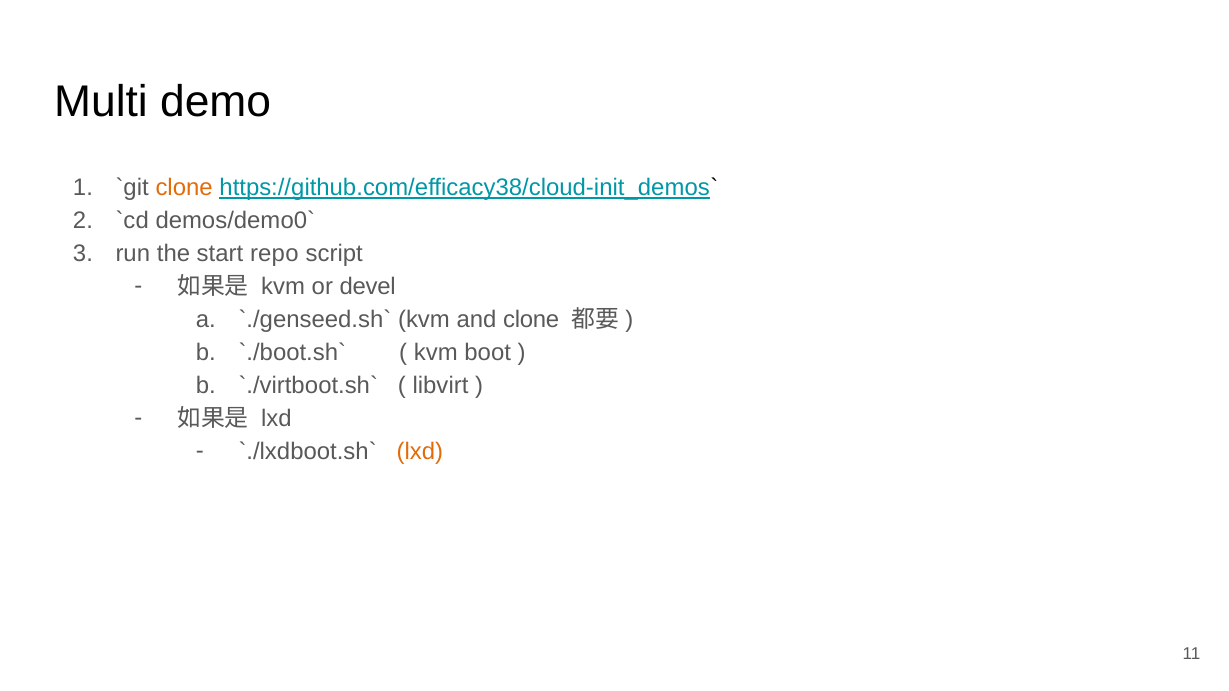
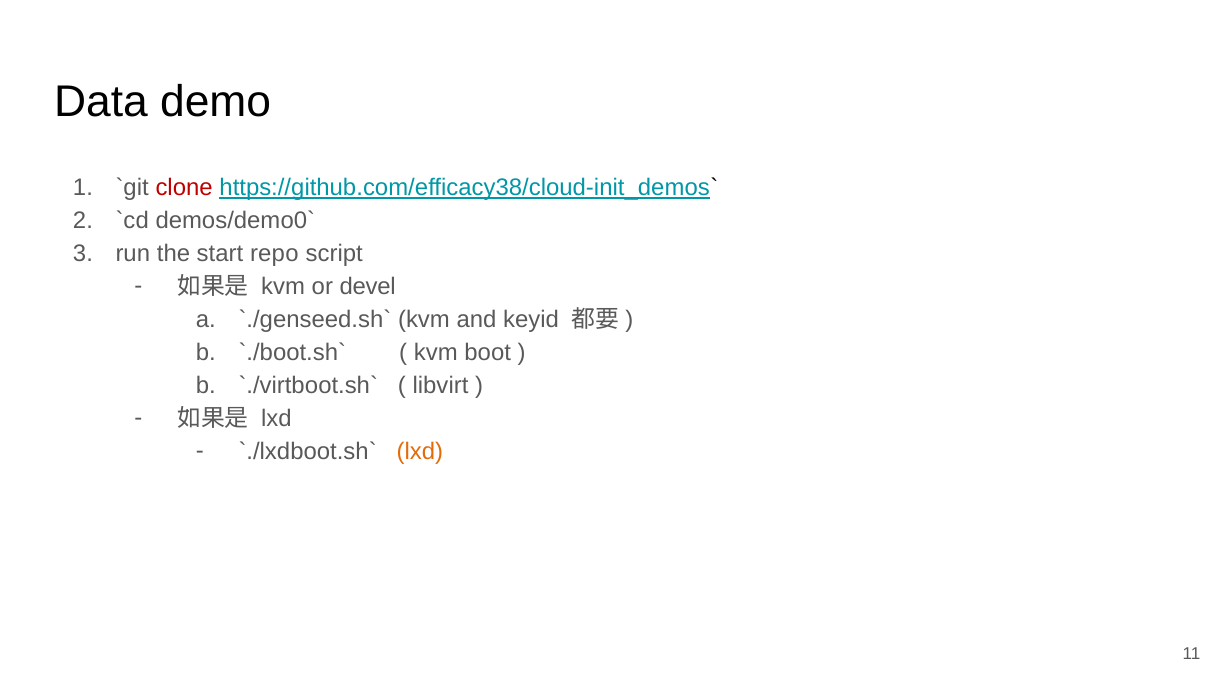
Multi: Multi -> Data (101, 102)
clone colour: orange -> red (184, 188)
and clone: clone -> keyid (531, 320)
